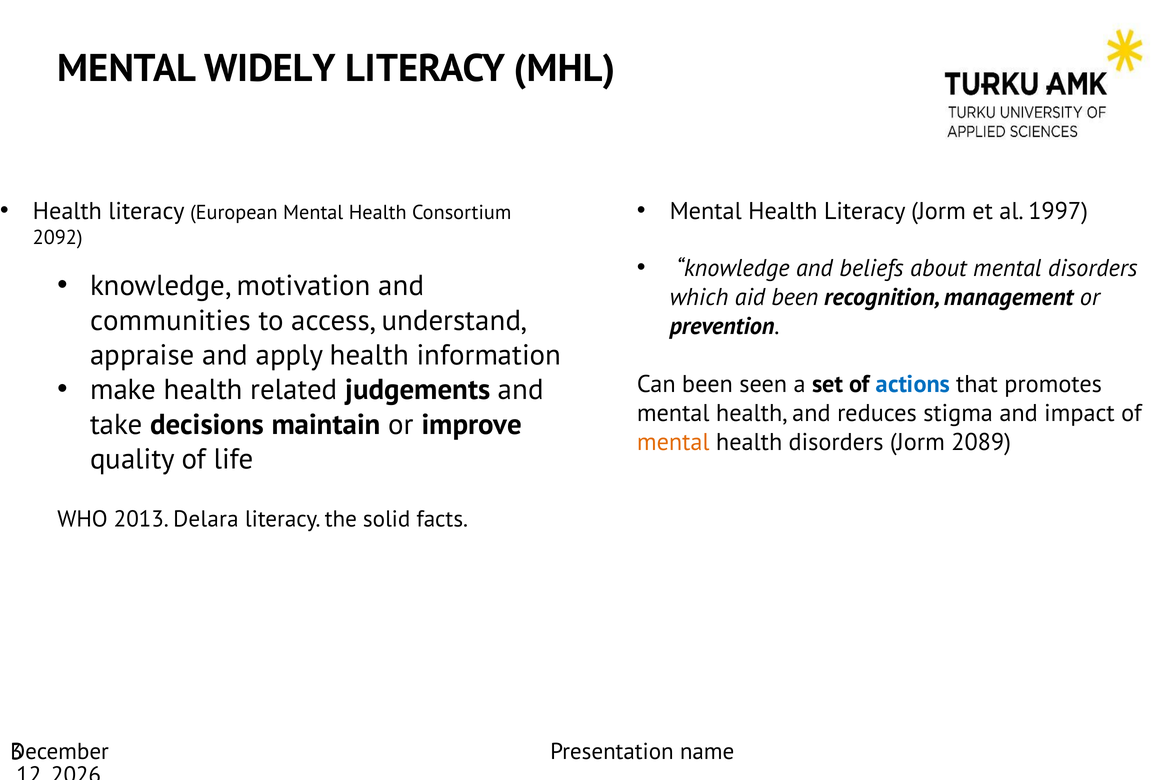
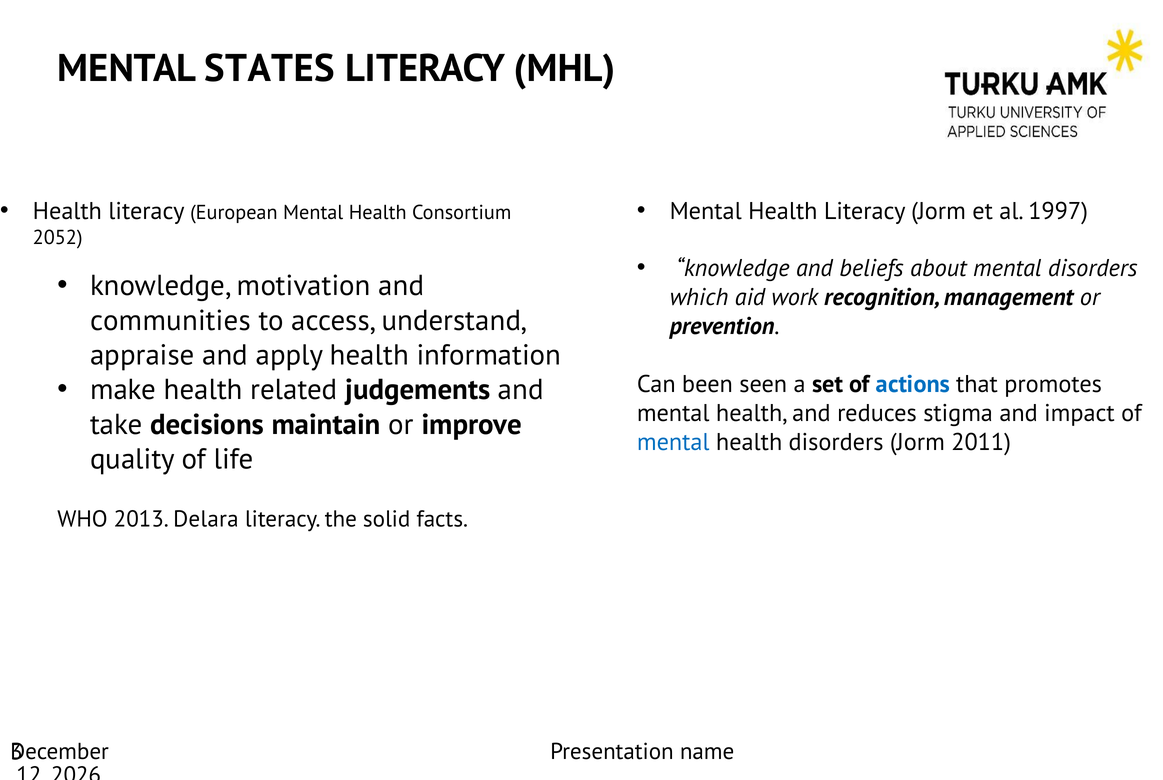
WIDELY: WIDELY -> STATES (270, 68)
2092: 2092 -> 2052 (58, 238)
aid been: been -> work (795, 297)
mental colour: orange -> blue (673, 442)
2089: 2089 -> 2011 (981, 442)
